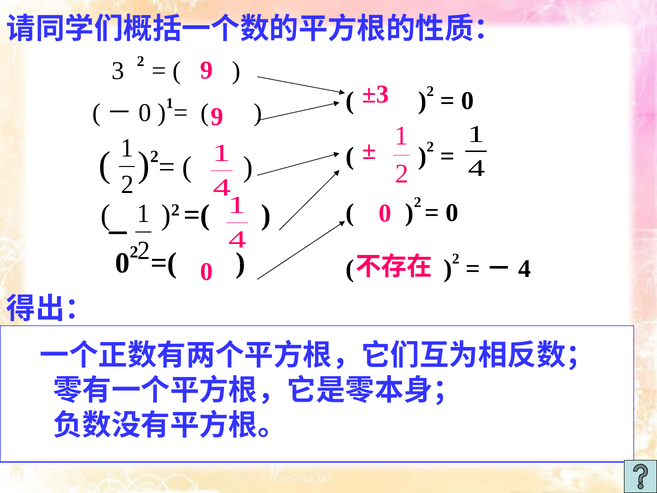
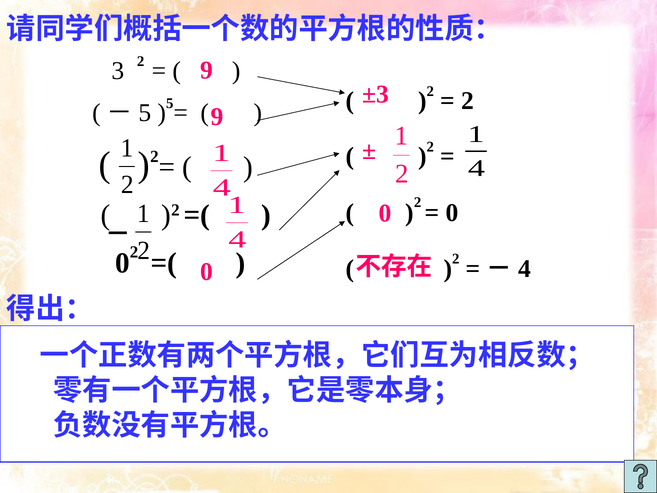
0: 0 -> 2 (468, 101)
0: 0 -> 5 (145, 113)
1: 1 -> 5 (170, 104)
